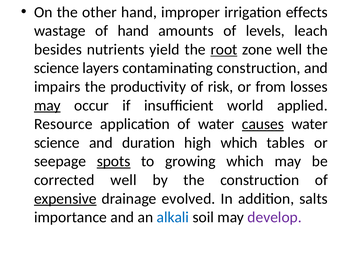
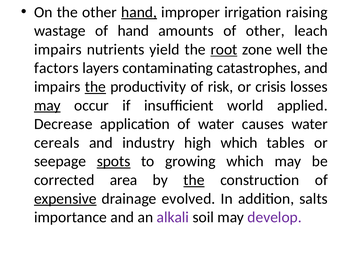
hand underline: none -> present (139, 12)
effects: effects -> raising (307, 12)
of levels: levels -> other (265, 31)
besides: besides -> impairs (58, 49)
science: science -> factors (56, 68)
contaminating construction: construction -> catastrophes (259, 68)
the underline: none -> present (95, 87)
from: from -> crisis (271, 87)
Resource: Resource -> Decrease (63, 124)
causes underline: present -> none (263, 124)
science: science -> cereals (57, 143)
duration: duration -> industry (148, 143)
corrected well: well -> area (124, 180)
the underline: none -> present (194, 180)
alkali colour: blue -> purple (173, 217)
